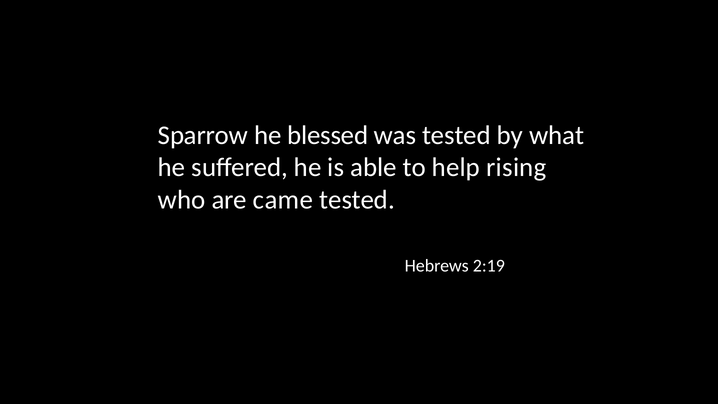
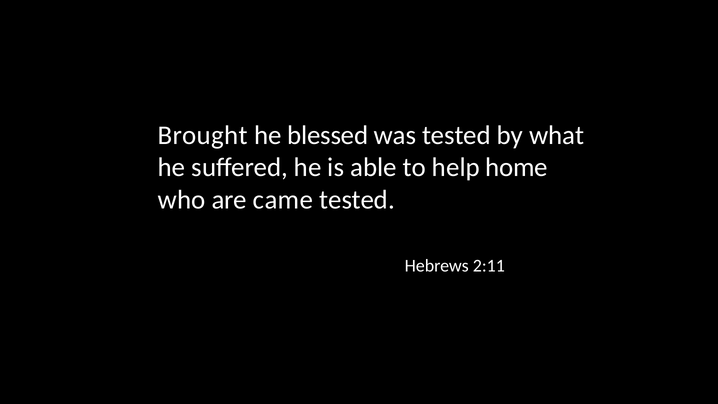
Sparrow: Sparrow -> Brought (203, 135)
rising: rising -> home (517, 167)
2:19: 2:19 -> 2:11 (489, 266)
